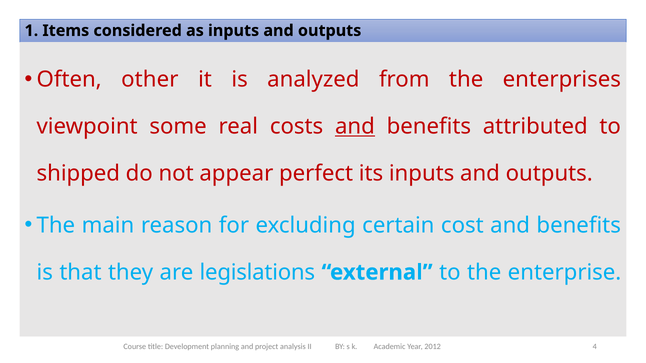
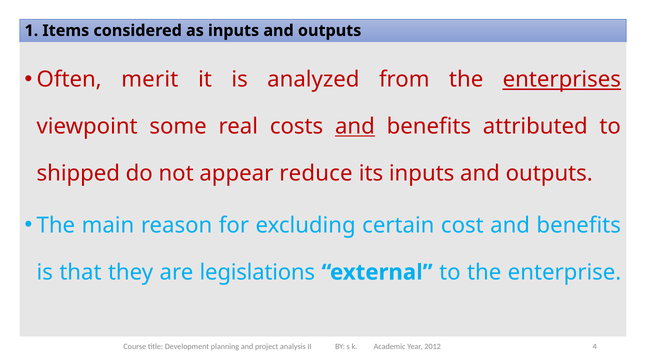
other: other -> merit (150, 80)
enterprises underline: none -> present (562, 80)
perfect: perfect -> reduce (316, 173)
